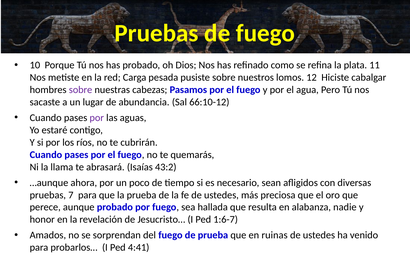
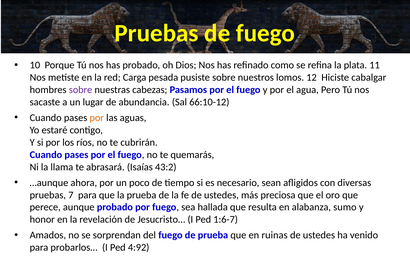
por colour: purple -> orange (97, 118)
nadie: nadie -> sumo (345, 207)
4:41: 4:41 -> 4:92 (139, 248)
